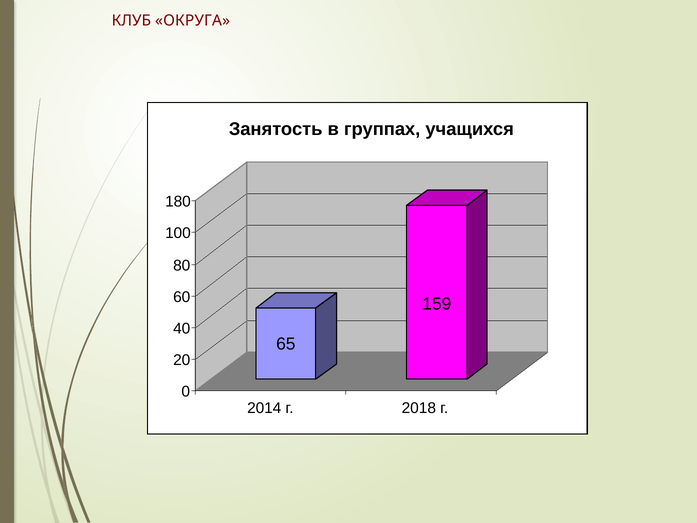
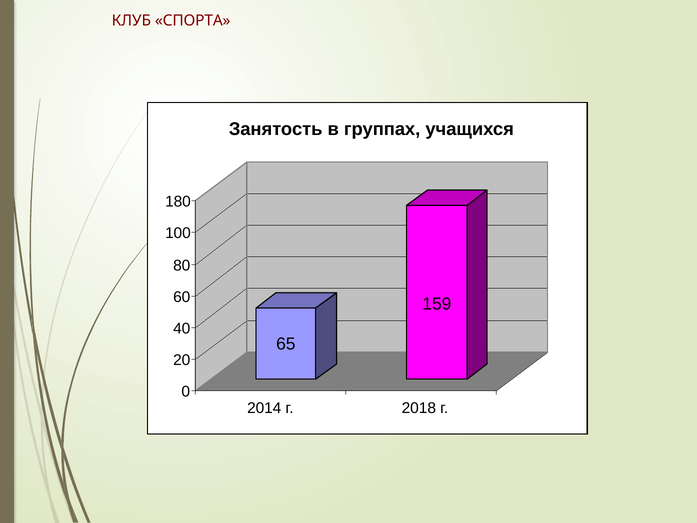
ОКРУГА: ОКРУГА -> СПОРТА (193, 20)
